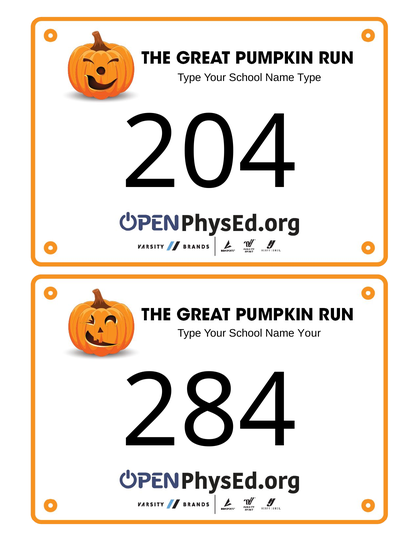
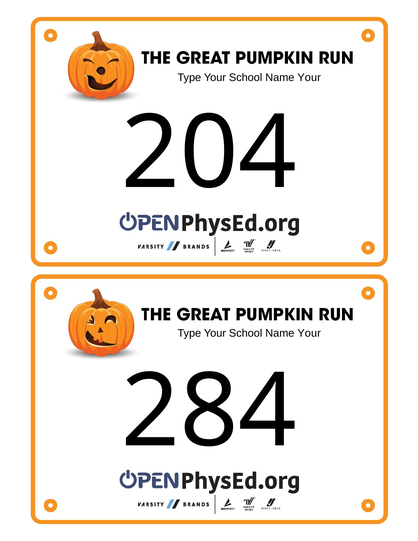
Type: Type -> Your (309, 77)
